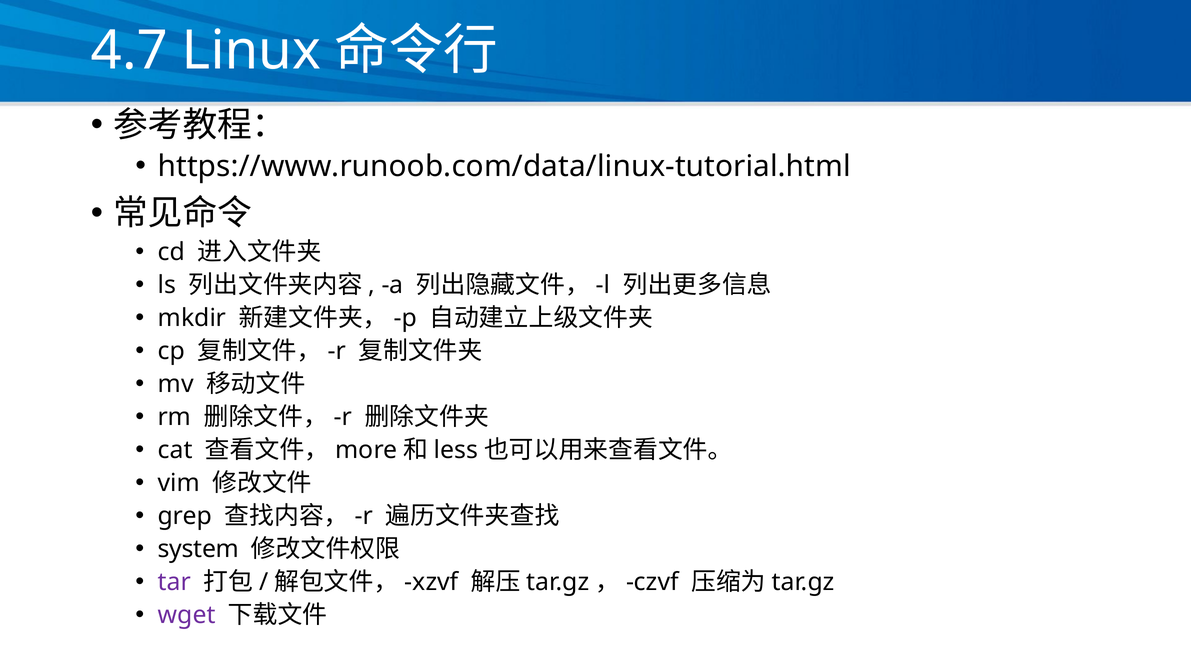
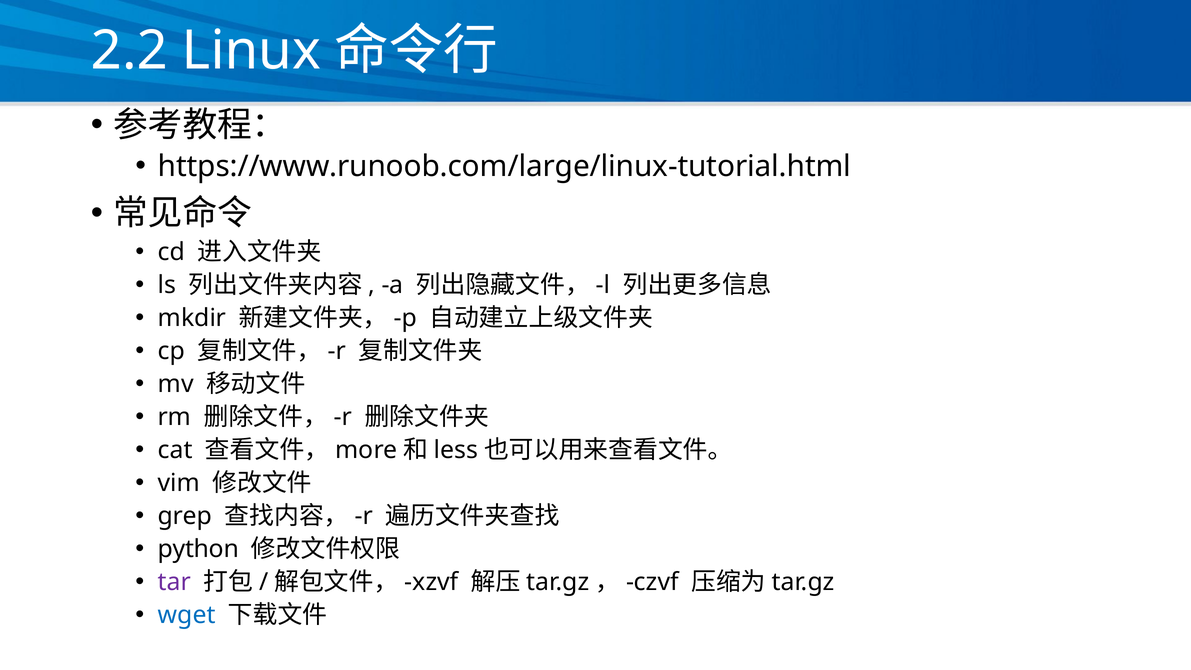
4.7: 4.7 -> 2.2 (129, 51)
https://www.runoob.com/data/linux-tutorial.html: https://www.runoob.com/data/linux-tutorial.html -> https://www.runoob.com/large/linux-tutorial.html (504, 166)
system: system -> python (198, 549)
wget colour: purple -> blue (187, 615)
